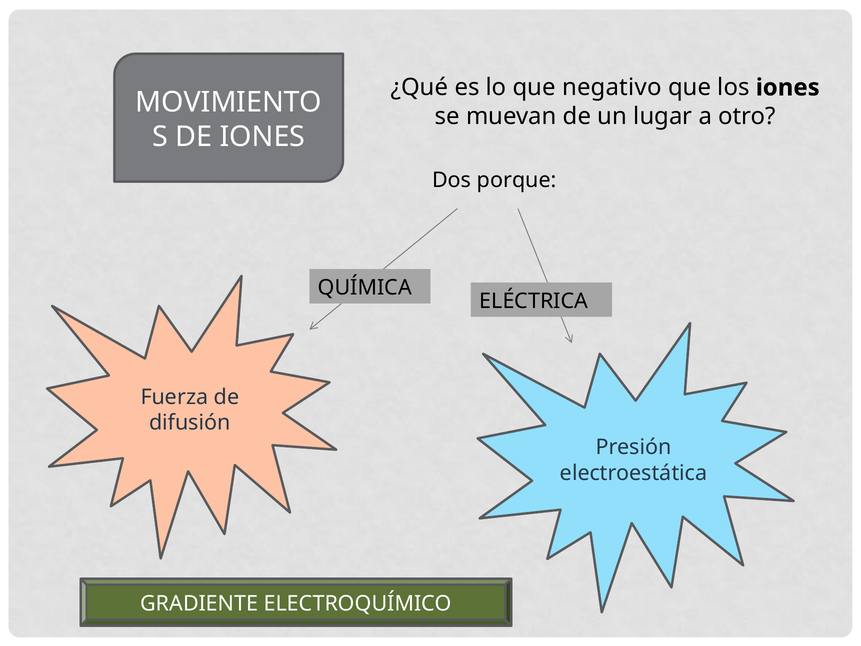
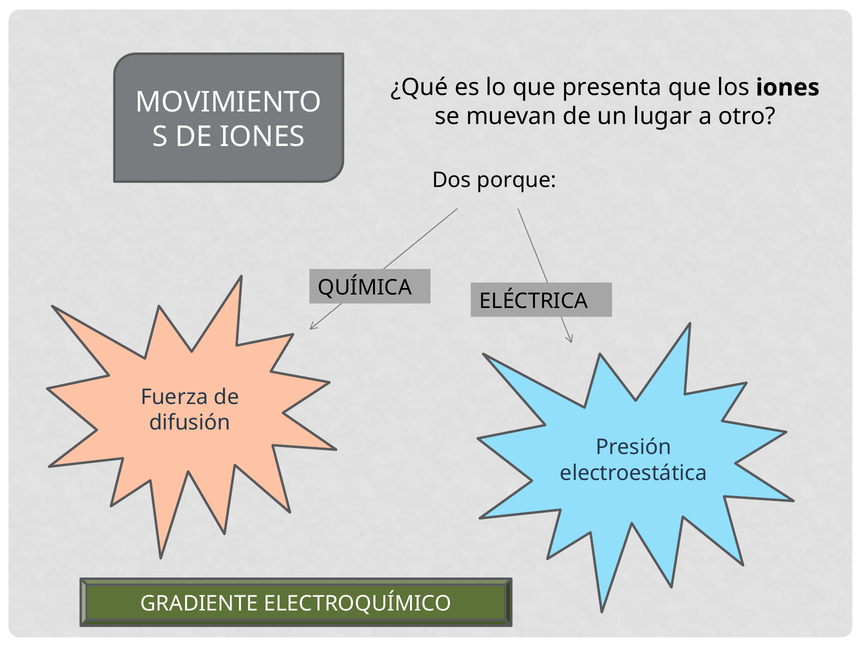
negativo: negativo -> presenta (612, 87)
